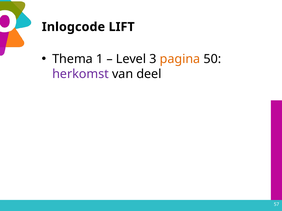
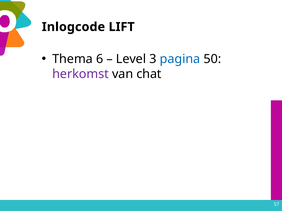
1: 1 -> 6 (100, 59)
pagina colour: orange -> blue (180, 59)
deel: deel -> chat (149, 74)
